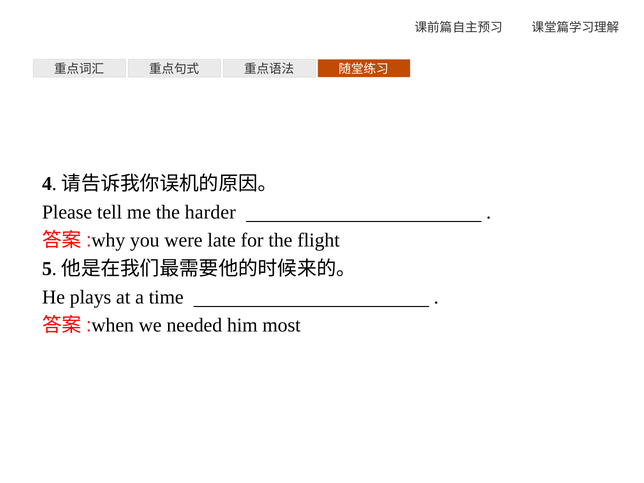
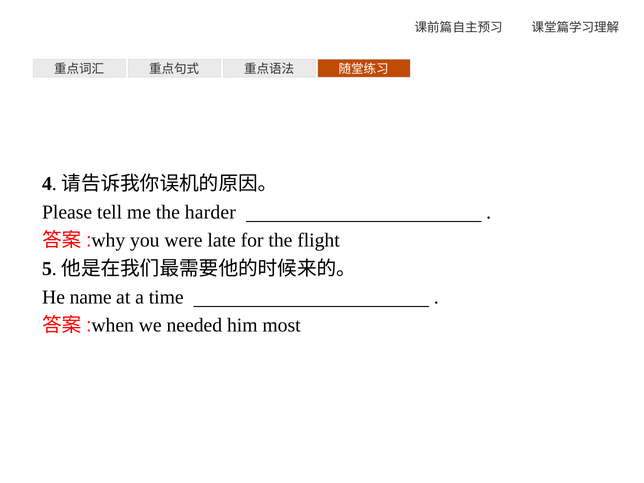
plays: plays -> name (91, 297)
